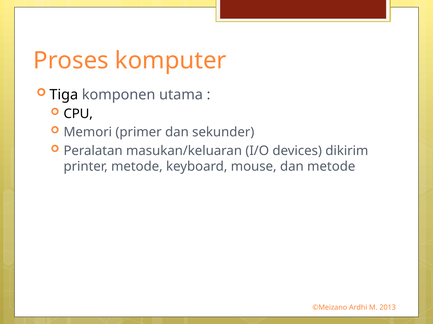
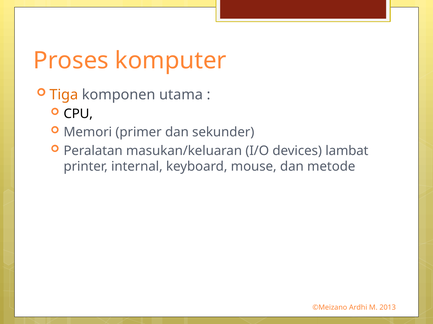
Tiga colour: black -> orange (64, 95)
dikirim: dikirim -> lambat (347, 151)
printer metode: metode -> internal (137, 167)
